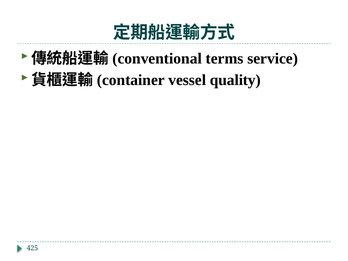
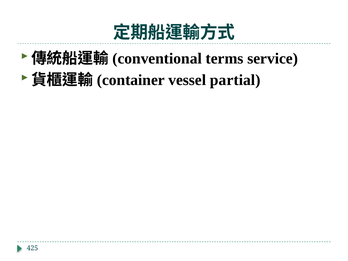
quality: quality -> partial (235, 80)
